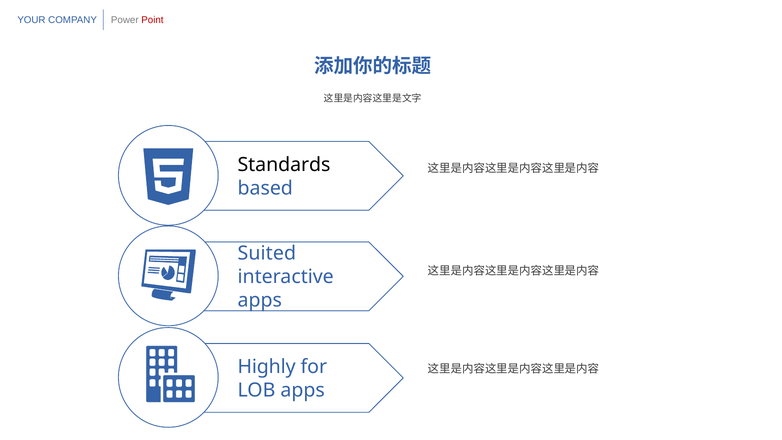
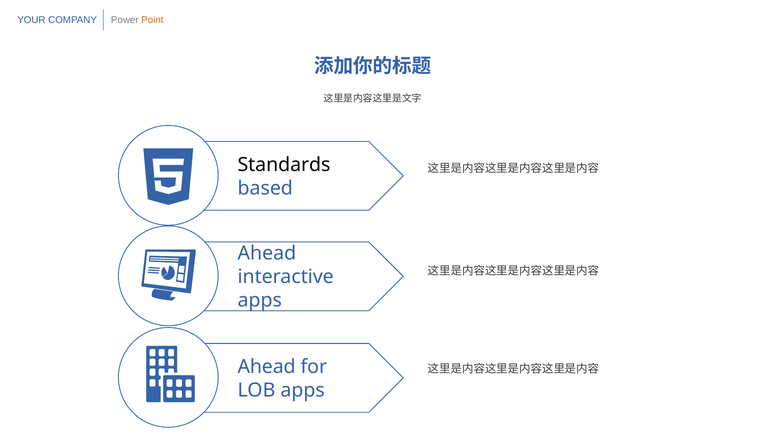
Point colour: red -> orange (152, 20)
Suited: Suited -> Ahead (267, 253)
Highly: Highly -> Ahead (267, 367)
